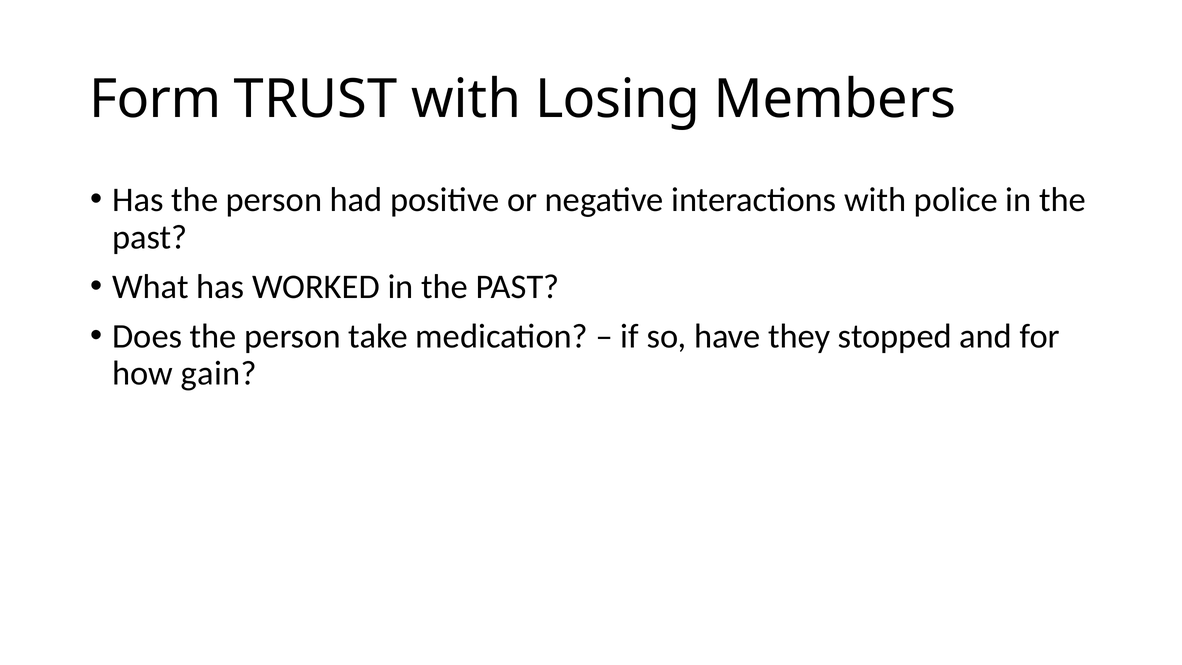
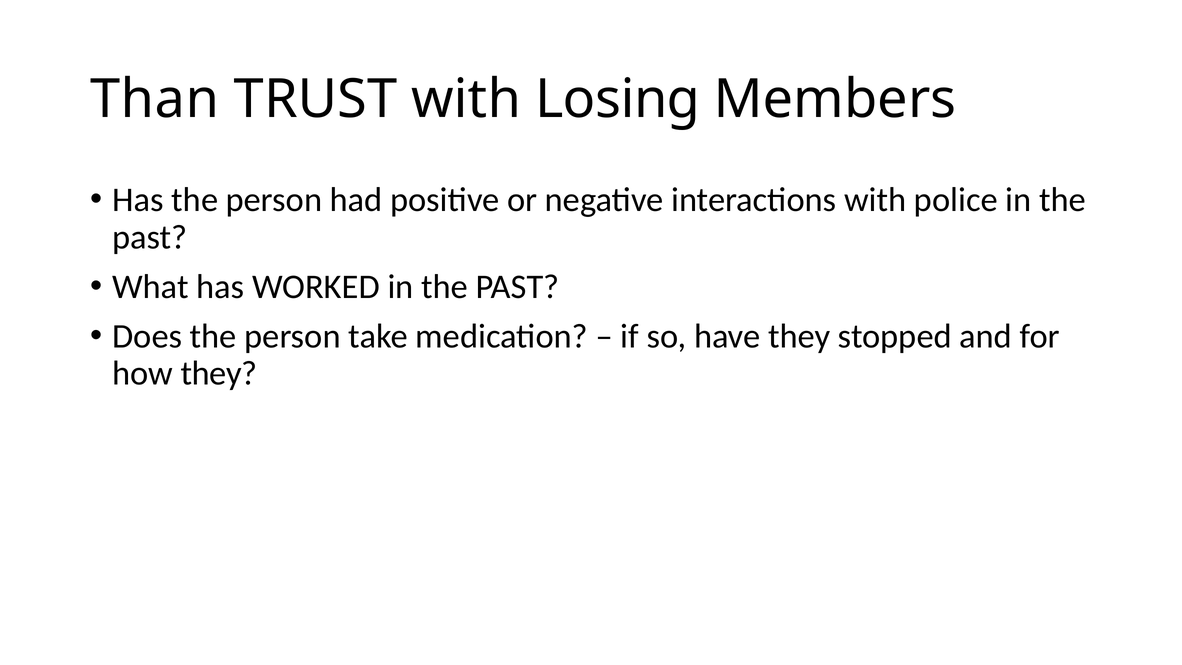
Form: Form -> Than (155, 99)
how gain: gain -> they (219, 373)
